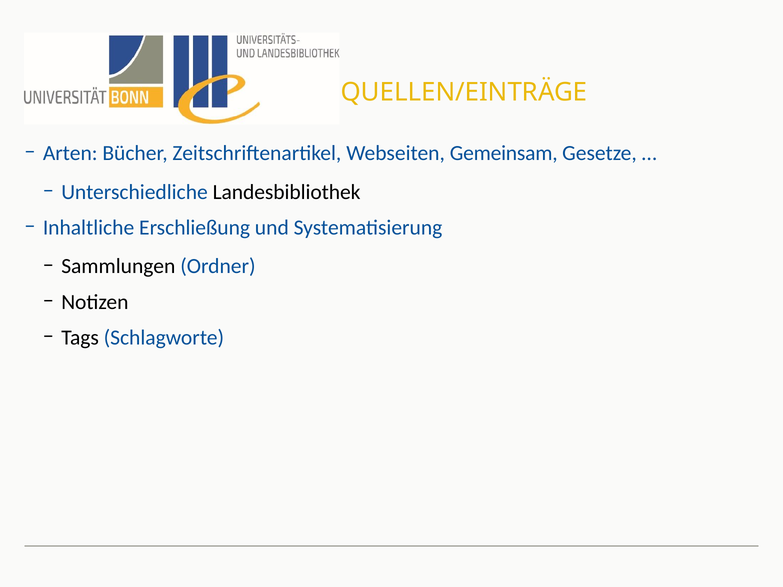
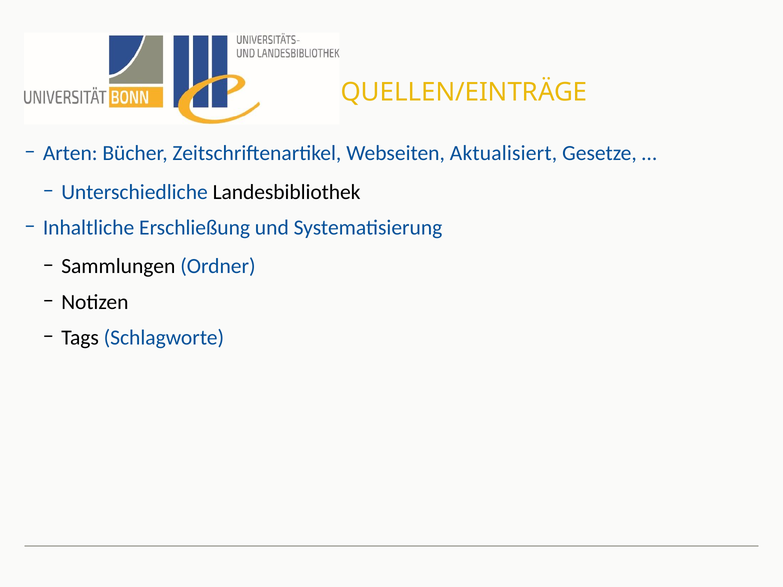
Gemeinsam: Gemeinsam -> Aktualisiert (504, 153)
